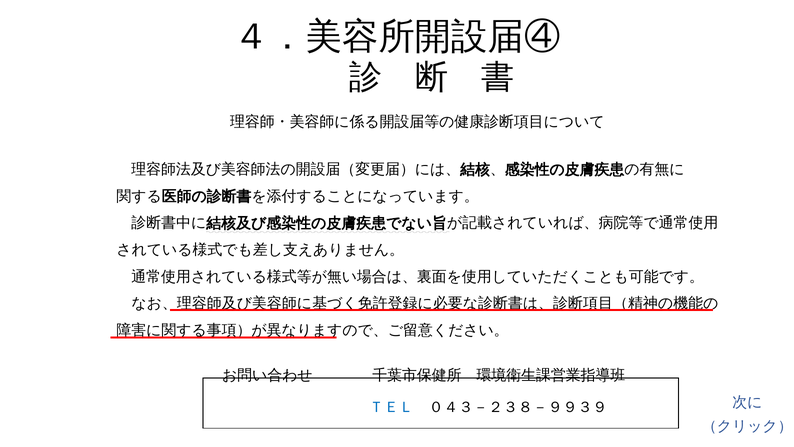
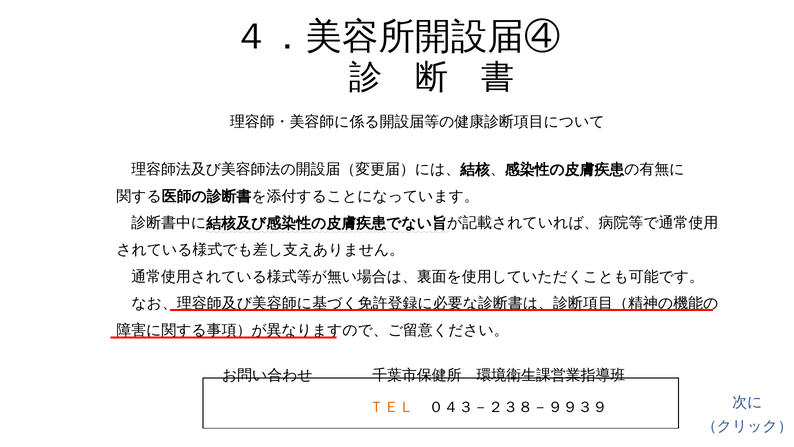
ＴＥＬ colour: blue -> orange (391, 407)
